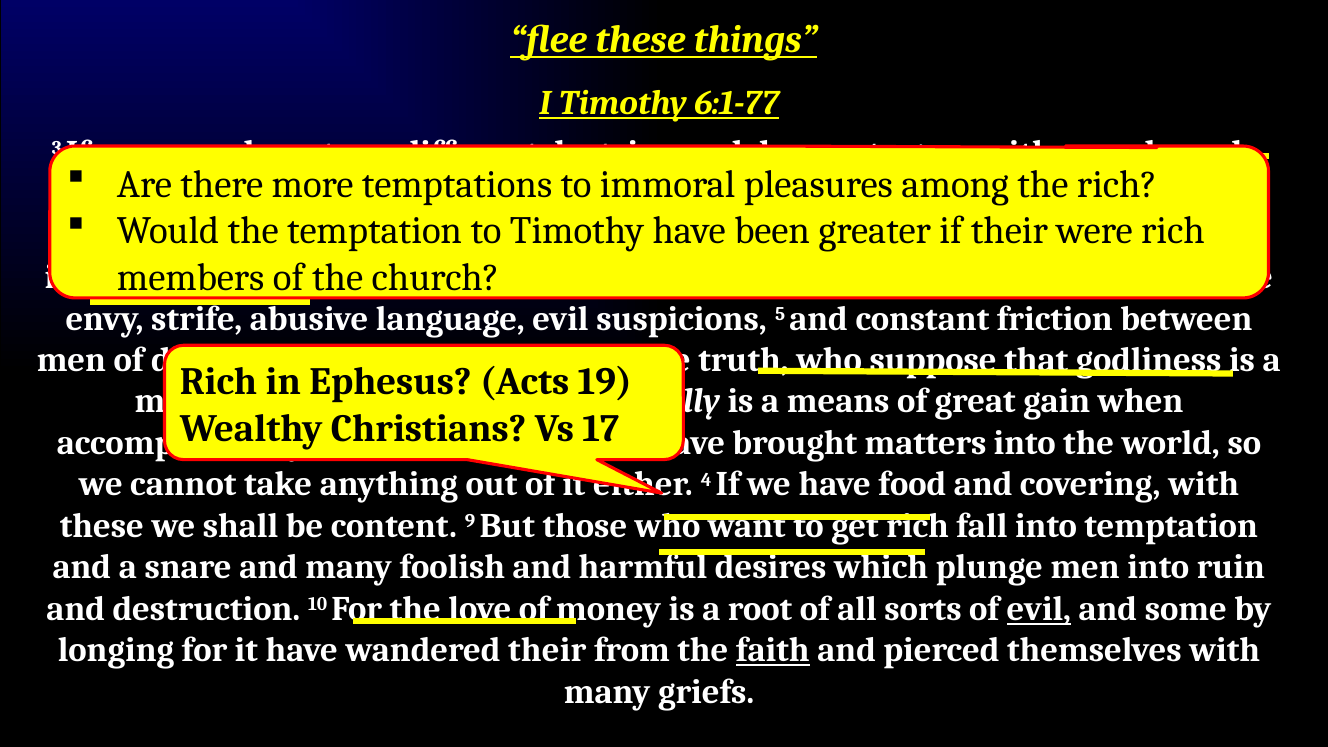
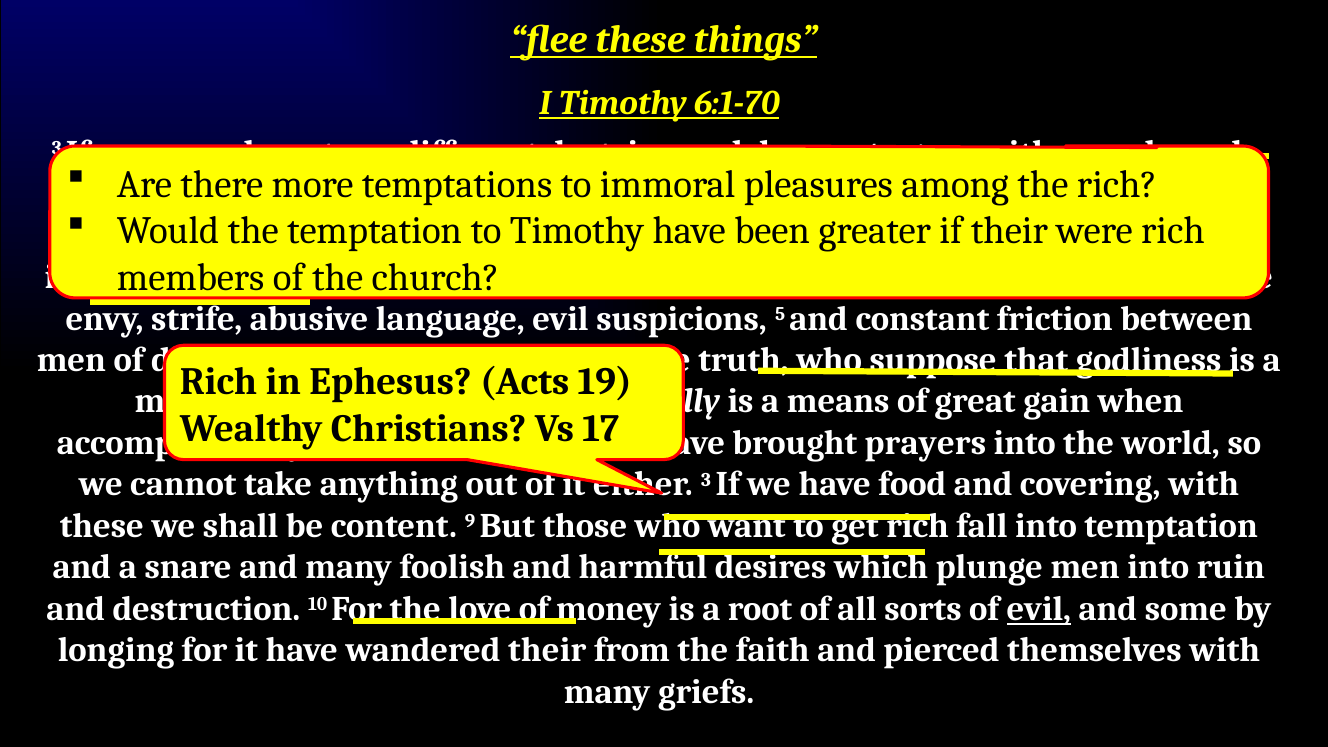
6:1-77: 6:1-77 -> 6:1-70 (737, 103)
matters: matters -> prayers (925, 443)
4: 4 -> 3 (706, 480)
faith underline: present -> none (773, 650)
